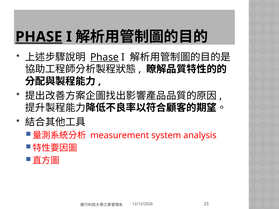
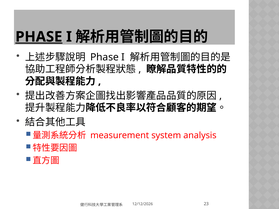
Phase underline: present -> none (105, 57)
